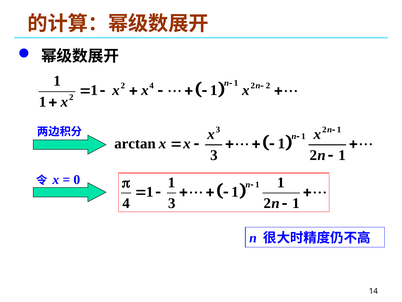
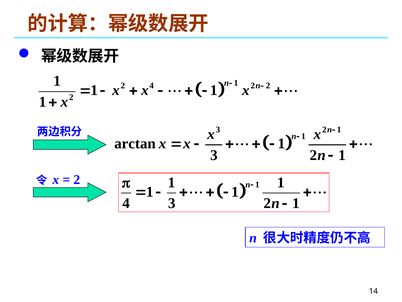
0: 0 -> 2 (77, 179)
